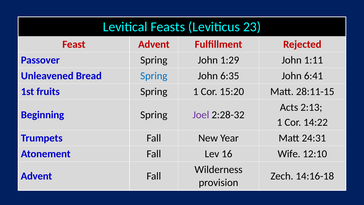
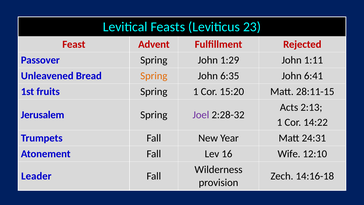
Spring colour: blue -> orange (154, 76)
Beginning: Beginning -> Jerusalem (43, 115)
Advent: Advent -> Leader (36, 176)
